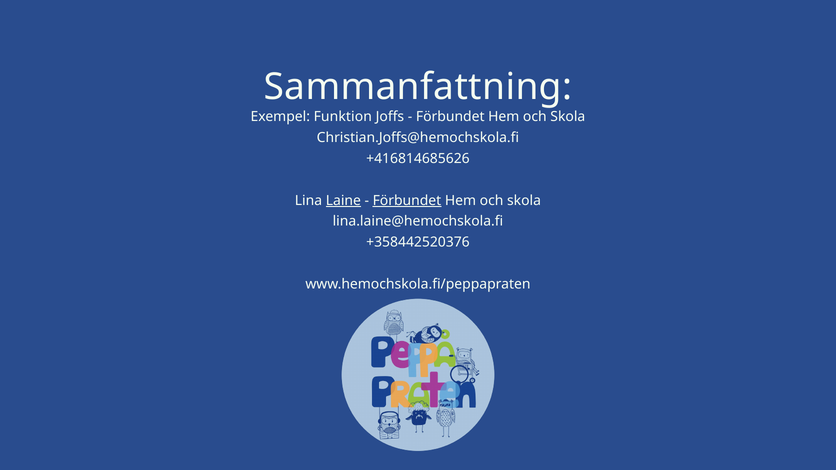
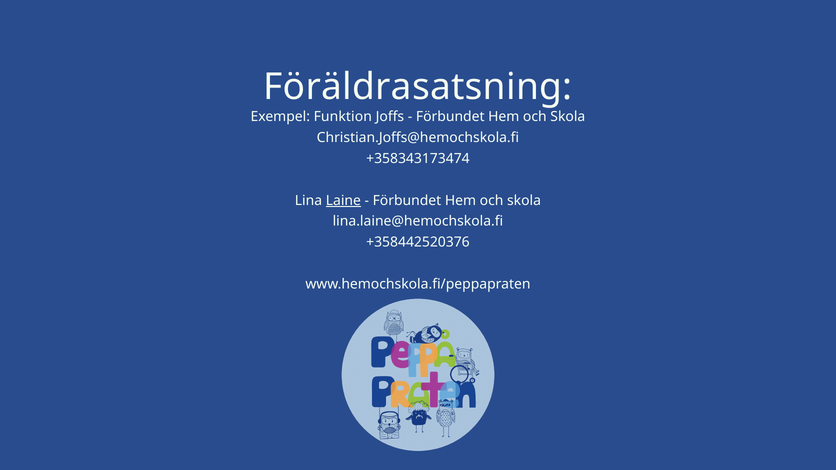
Sammanfattning: Sammanfattning -> Föräldrasatsning (418, 87)
+416814685626: +416814685626 -> +358343173474 (418, 159)
Förbundet underline: present -> none (407, 201)
